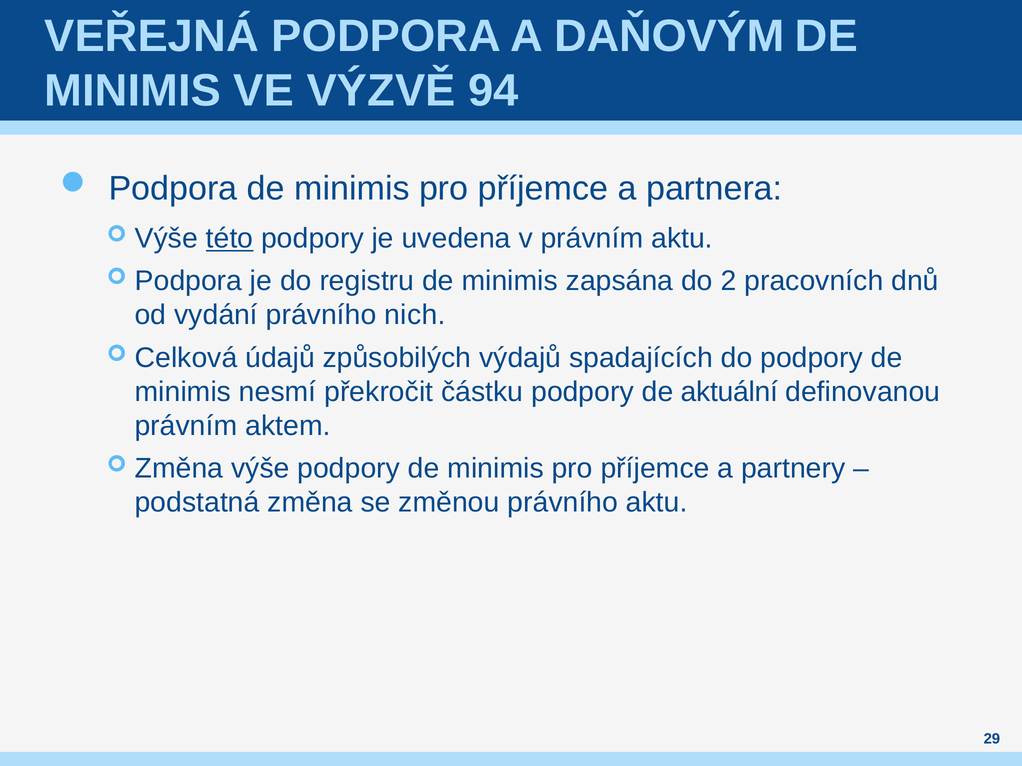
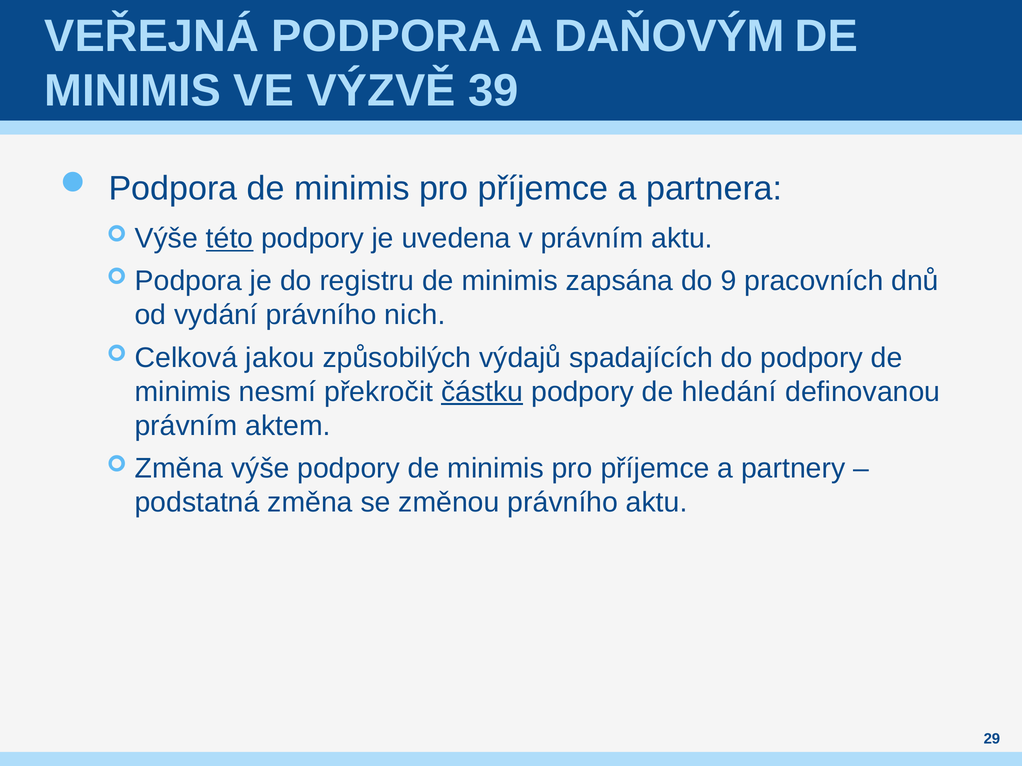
94: 94 -> 39 (493, 91)
2: 2 -> 9 (728, 281)
údajů: údajů -> jakou (280, 358)
částku underline: none -> present (482, 392)
aktuální: aktuální -> hledání (729, 392)
